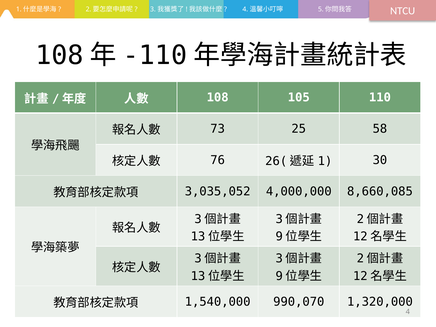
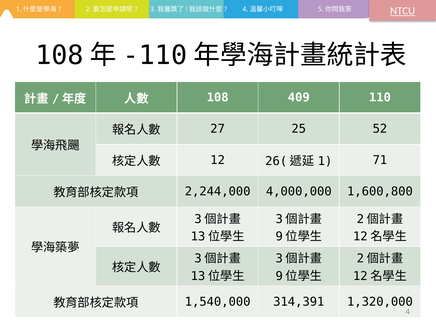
NTCU underline: none -> present (403, 11)
105: 105 -> 409 (299, 98)
73: 73 -> 27 (218, 129)
58: 58 -> 52 (380, 129)
76: 76 -> 12 (218, 160)
30: 30 -> 71 (380, 160)
3,035,052: 3,035,052 -> 2,244,000 (218, 191)
8,660,085: 8,660,085 -> 1,600,800 (380, 191)
990,070: 990,070 -> 314,391 (299, 302)
